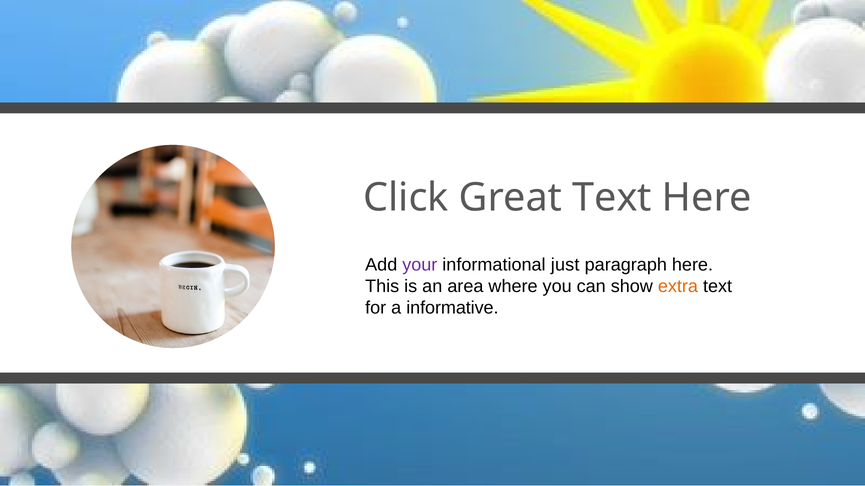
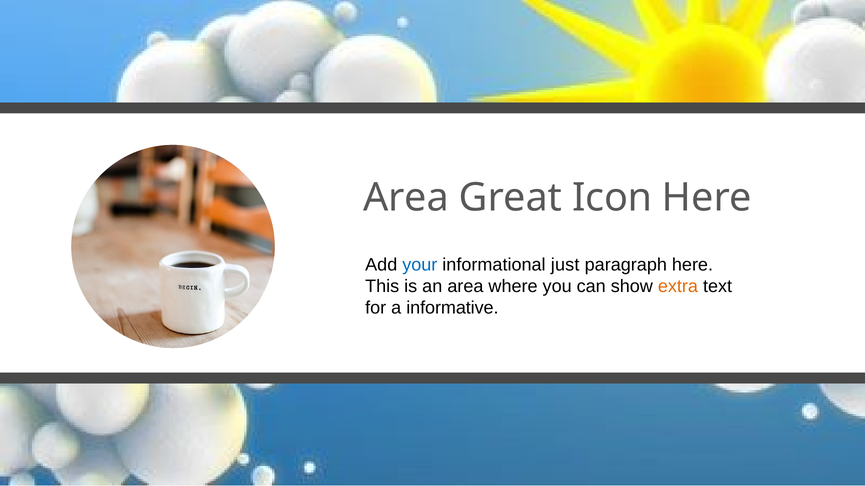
Click: Click -> Area (406, 198)
Great Text: Text -> Icon (612, 198)
your colour: purple -> blue (420, 265)
